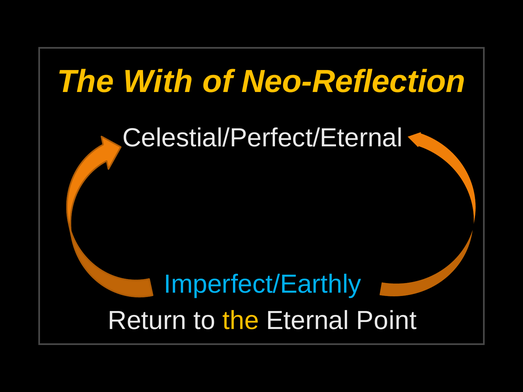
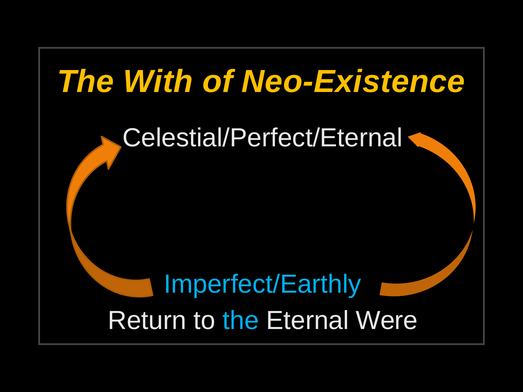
Neo-Reflection: Neo-Reflection -> Neo-Existence (353, 82)
the colour: yellow -> light blue (241, 321)
Point: Point -> Were (387, 321)
